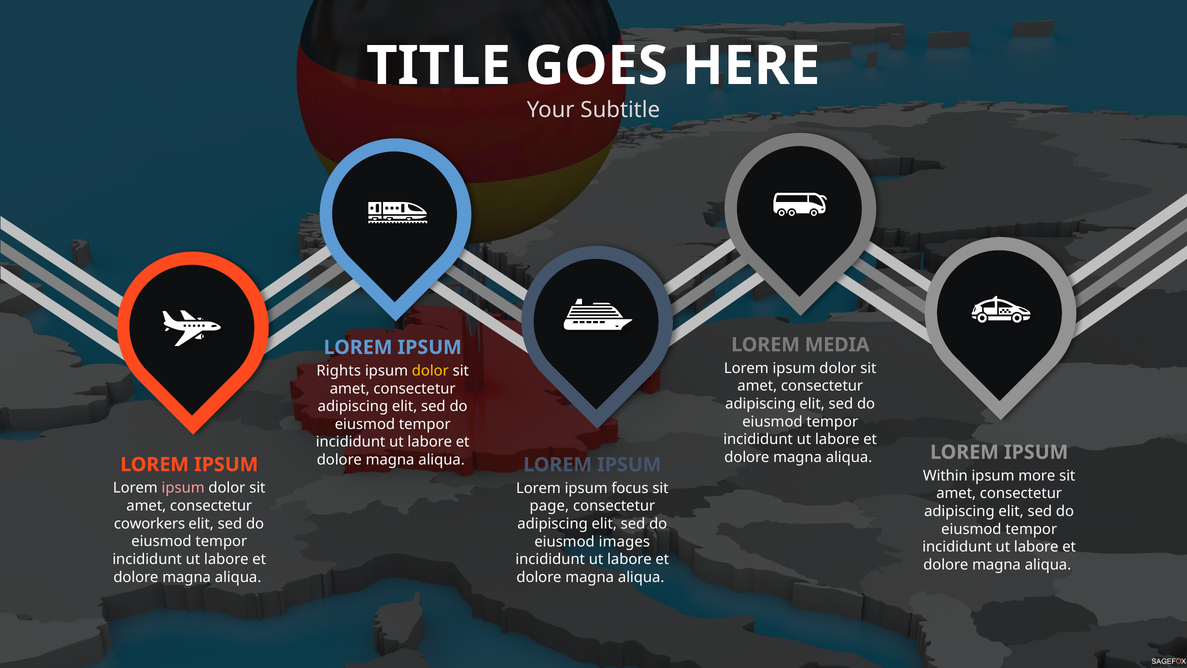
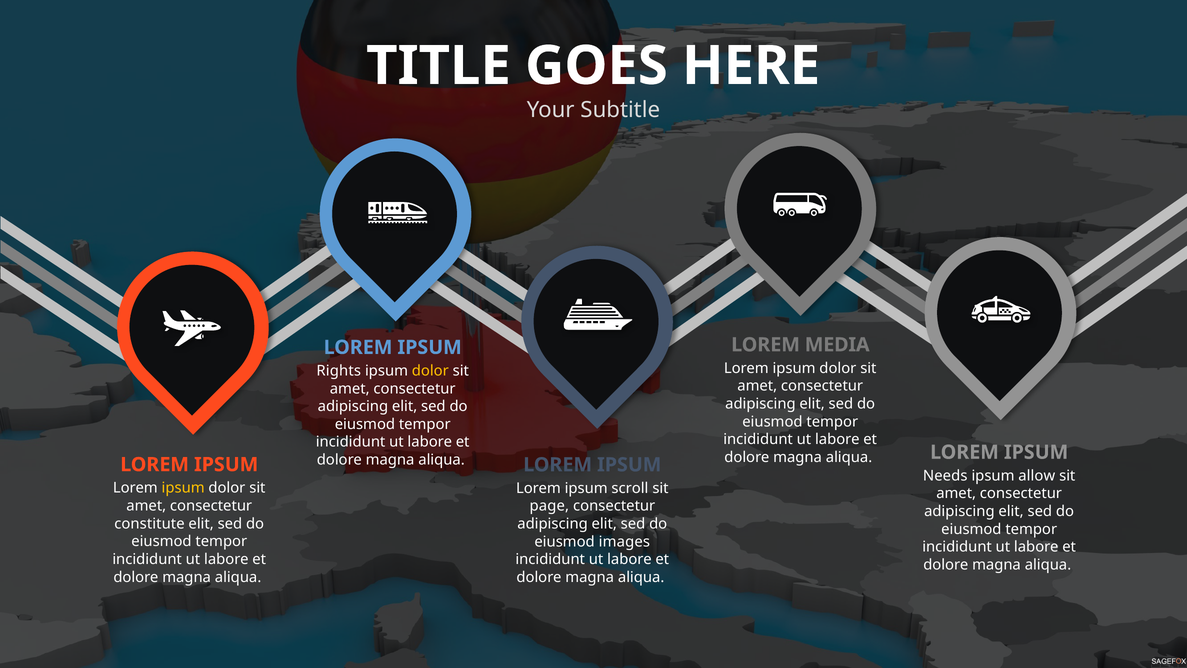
Within: Within -> Needs (945, 475)
more: more -> allow (1037, 475)
ipsum colour: pink -> yellow (183, 488)
focus: focus -> scroll (630, 488)
coworkers: coworkers -> constitute (149, 523)
